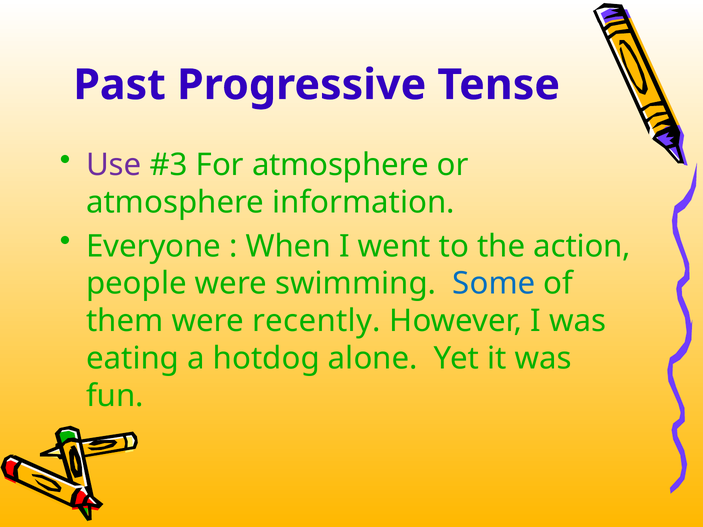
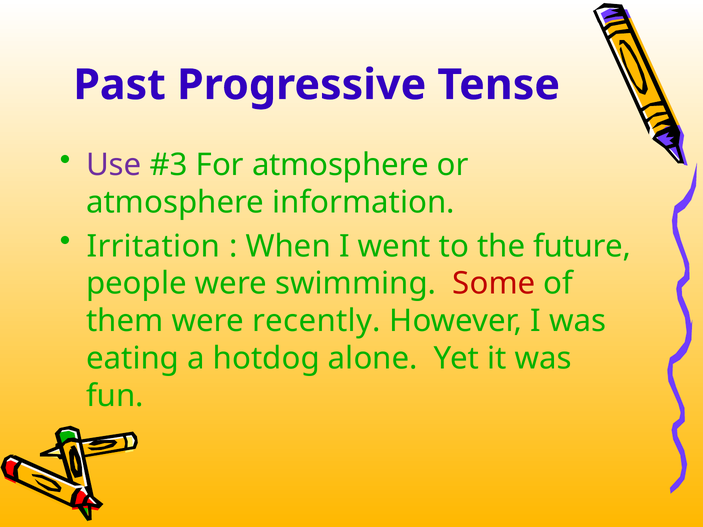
Everyone: Everyone -> Irritation (153, 246)
action: action -> future (582, 246)
Some colour: blue -> red (494, 284)
